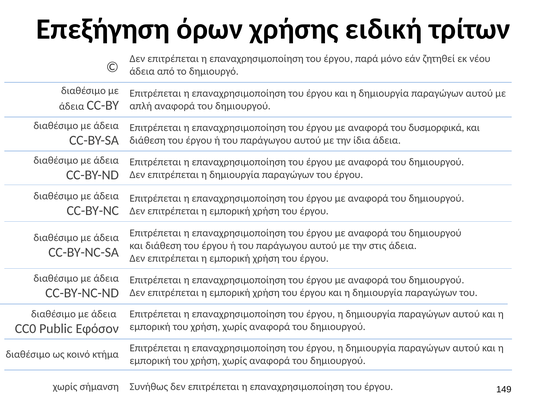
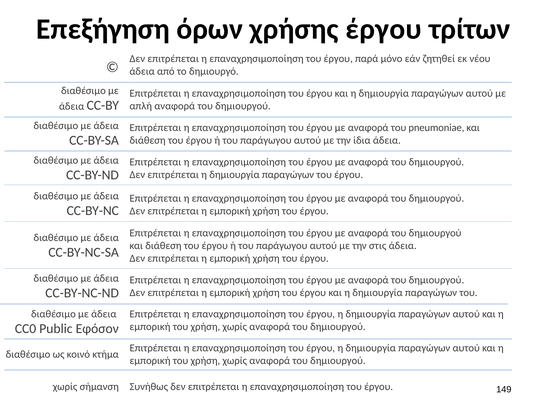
χρήσης ειδική: ειδική -> έργου (384, 29)
δυσμορφικά: δυσμορφικά -> pneumoniae (436, 128)
